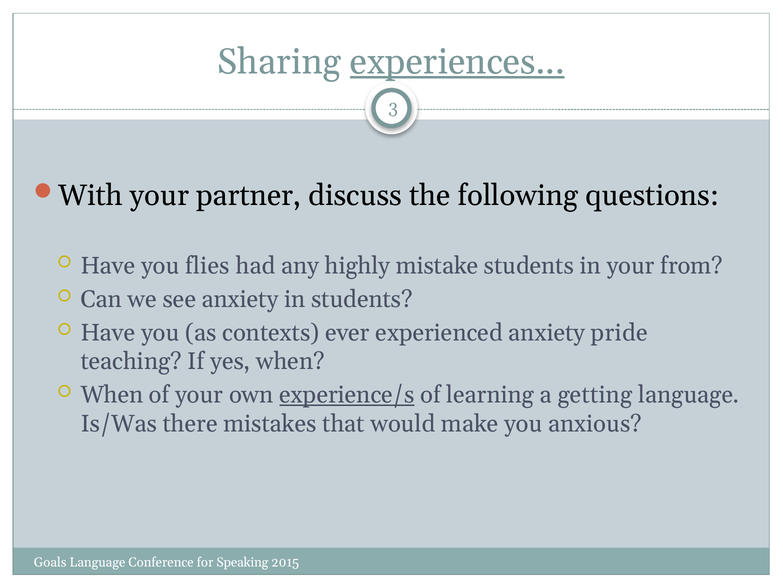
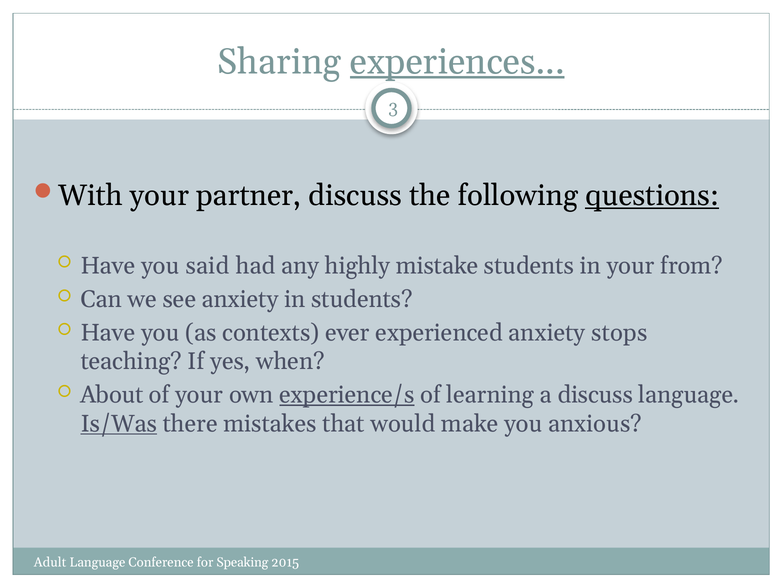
questions underline: none -> present (652, 195)
flies: flies -> said (207, 265)
pride: pride -> stops (619, 332)
When: When -> About (112, 394)
a getting: getting -> discuss (595, 394)
Is/Was underline: none -> present (119, 423)
Goals: Goals -> Adult (50, 562)
